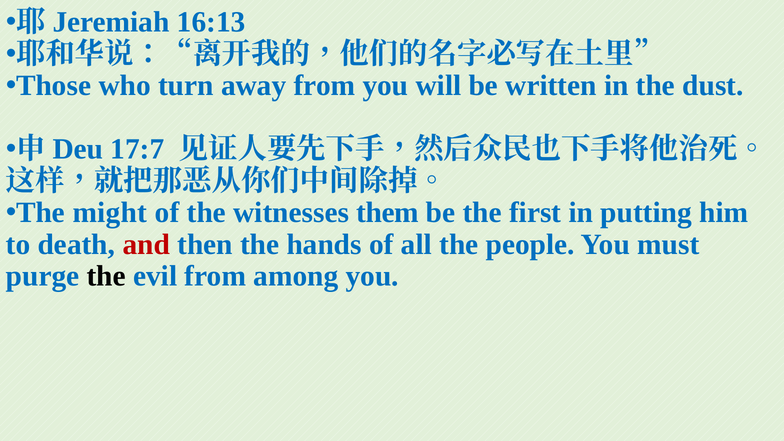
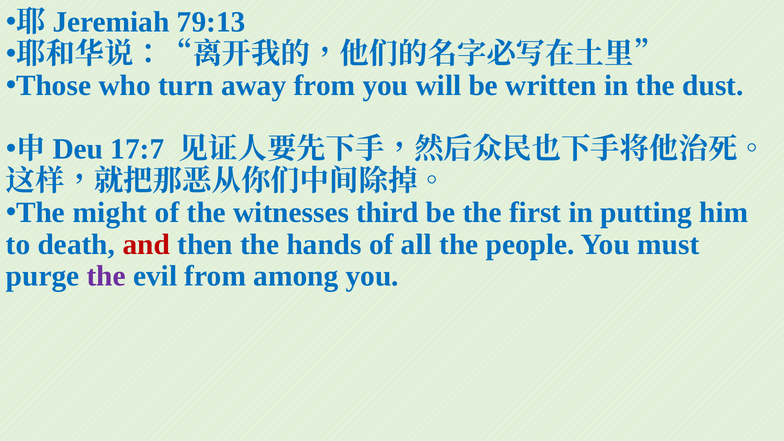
16:13: 16:13 -> 79:13 (211, 22)
them: them -> third (388, 213)
the colour: black -> purple (106, 276)
